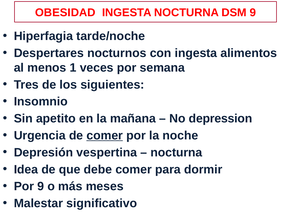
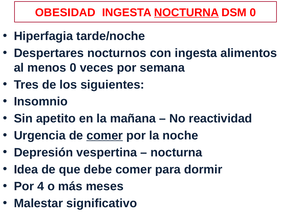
NOCTURNA underline: none -> present (186, 13)
DSM 9: 9 -> 0 (253, 13)
menos 1: 1 -> 0 (73, 68)
depression: depression -> reactividad (220, 119)
Por 9: 9 -> 4 (41, 187)
